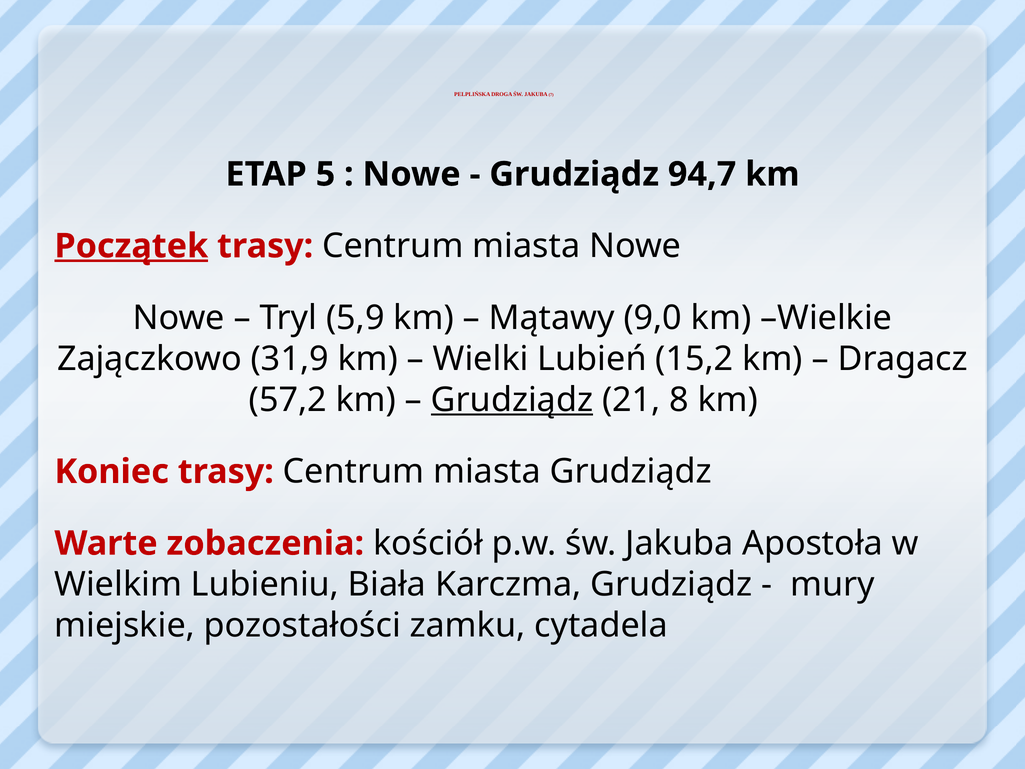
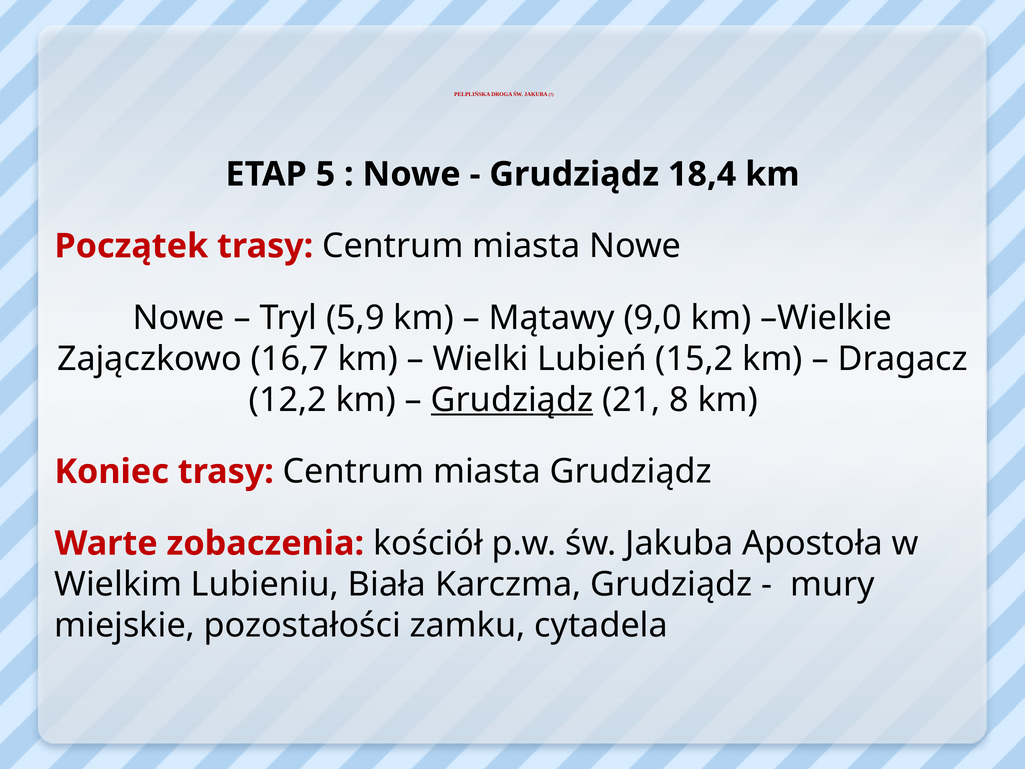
94,7: 94,7 -> 18,4 (702, 174)
Początek underline: present -> none (131, 246)
31,9: 31,9 -> 16,7 (290, 359)
57,2: 57,2 -> 12,2 (288, 400)
